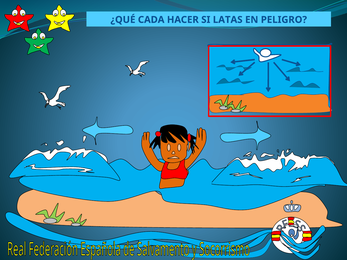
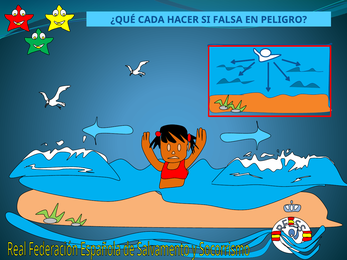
LATAS: LATAS -> FALSA (228, 20)
